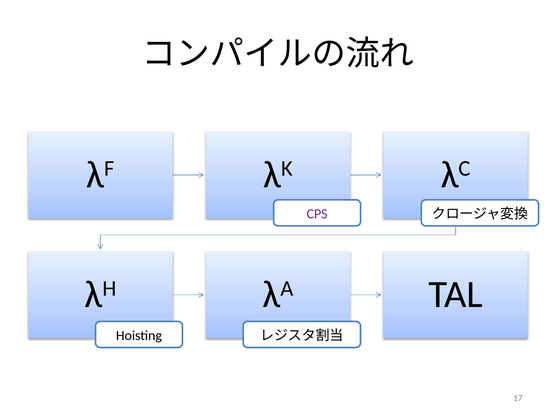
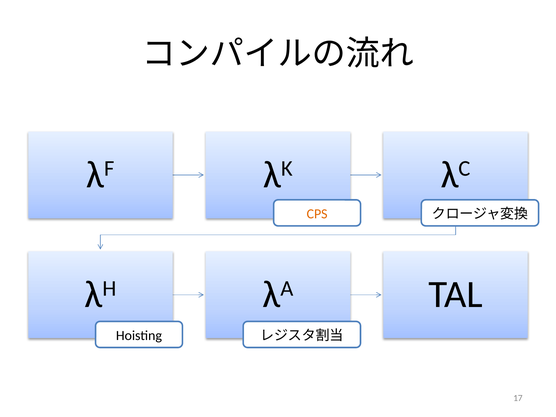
CPS colour: purple -> orange (317, 214)
